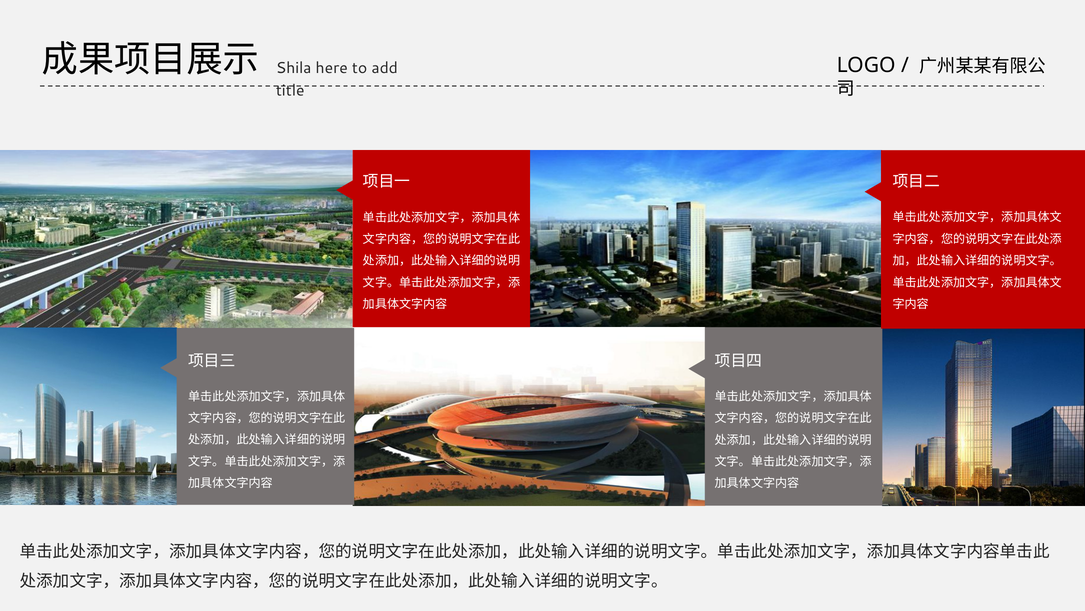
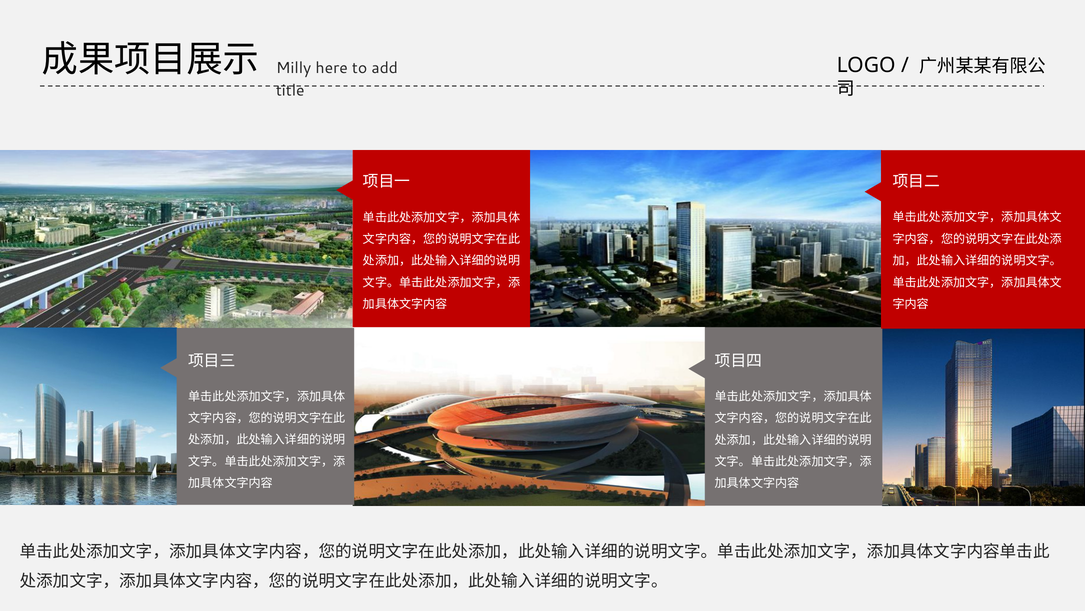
Shila: Shila -> Milly (294, 68)
